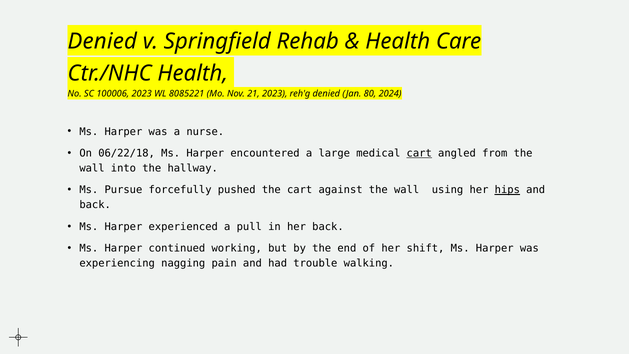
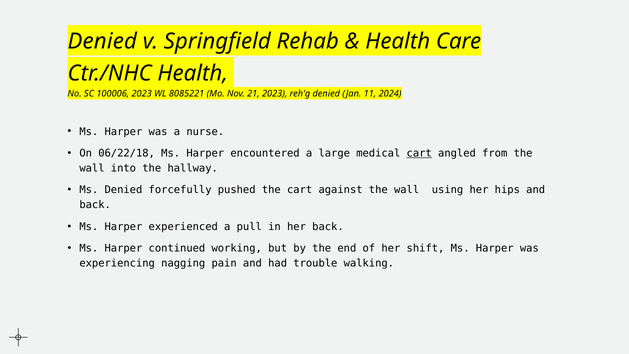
80: 80 -> 11 (370, 94)
Ms Pursue: Pursue -> Denied (123, 190)
hips underline: present -> none (507, 190)
